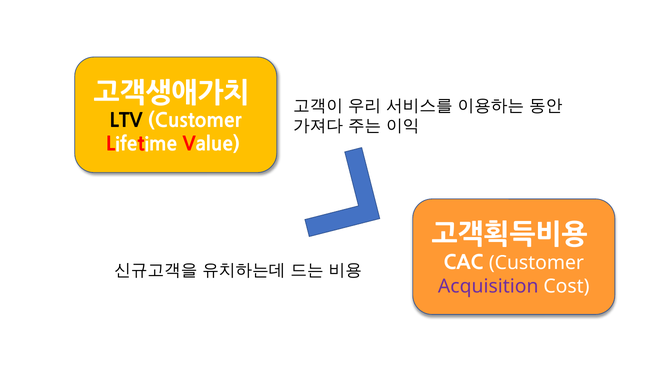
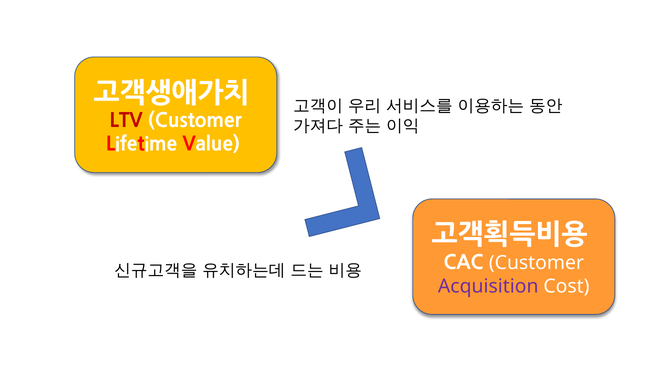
LTV colour: black -> red (126, 121)
